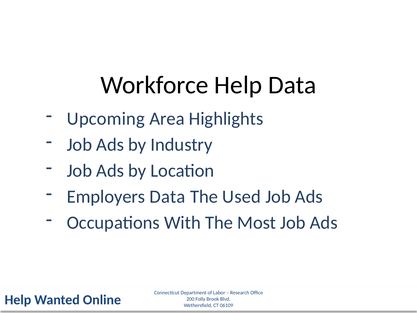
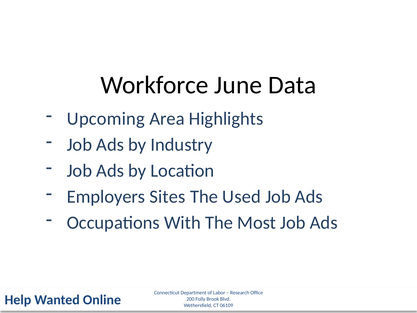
Workforce Help: Help -> June (238, 85)
Employers Data: Data -> Sites (167, 197)
